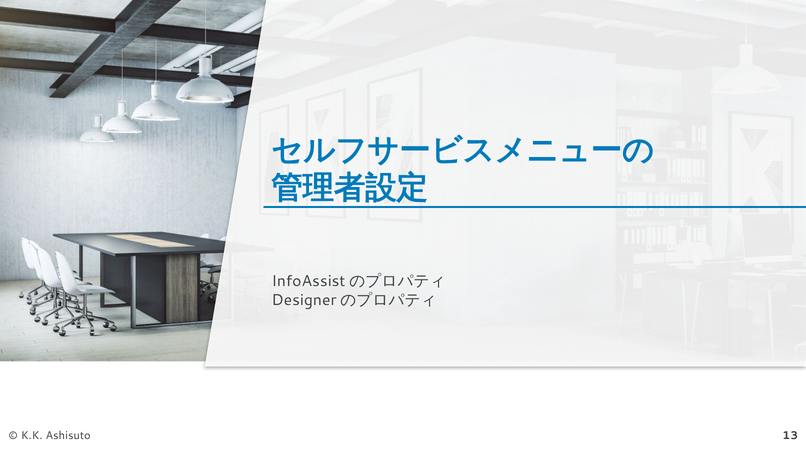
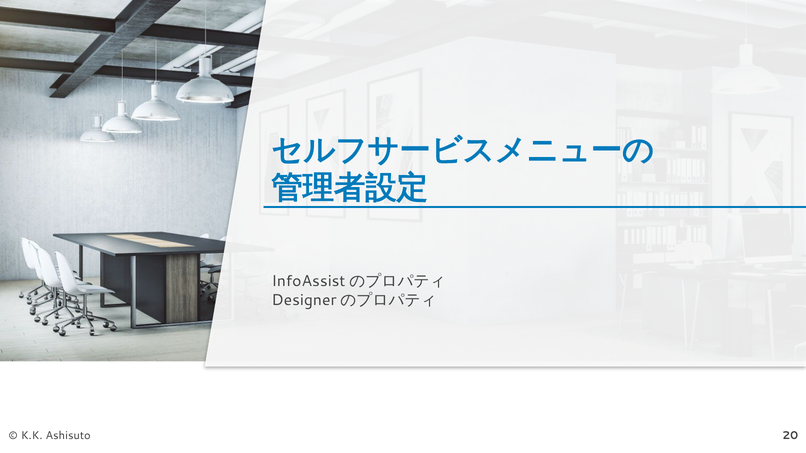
13: 13 -> 20 (790, 436)
